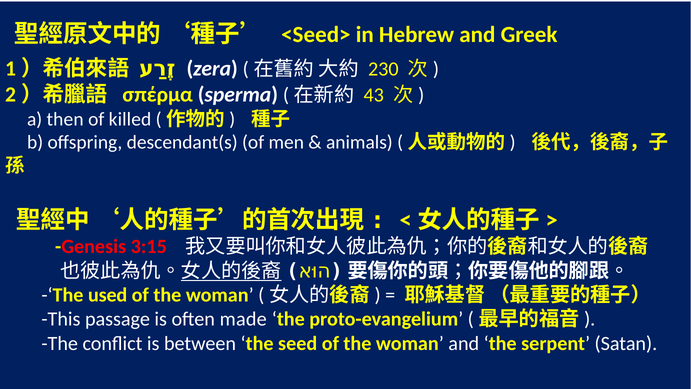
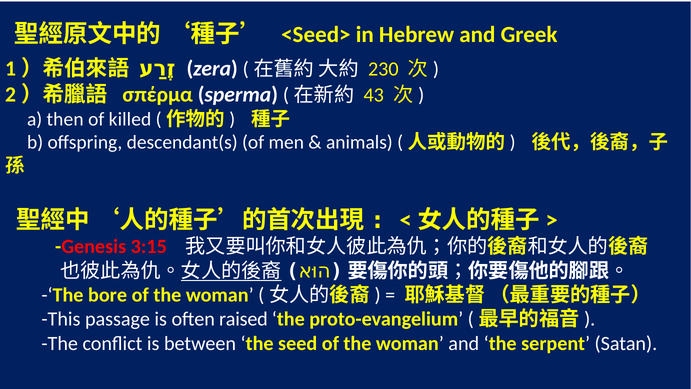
used: used -> bore (108, 295)
made: made -> raised (243, 319)
